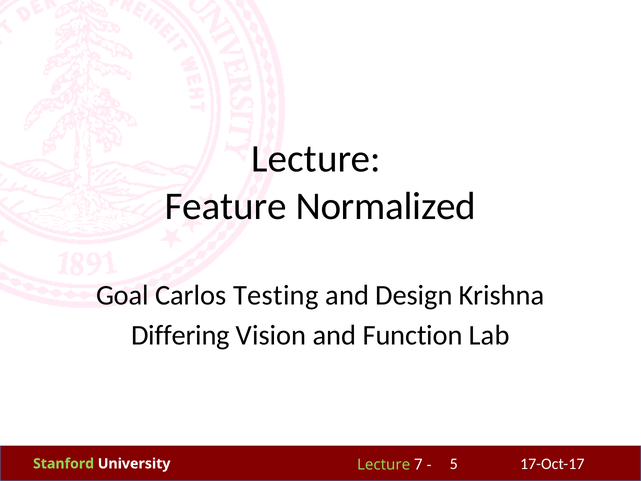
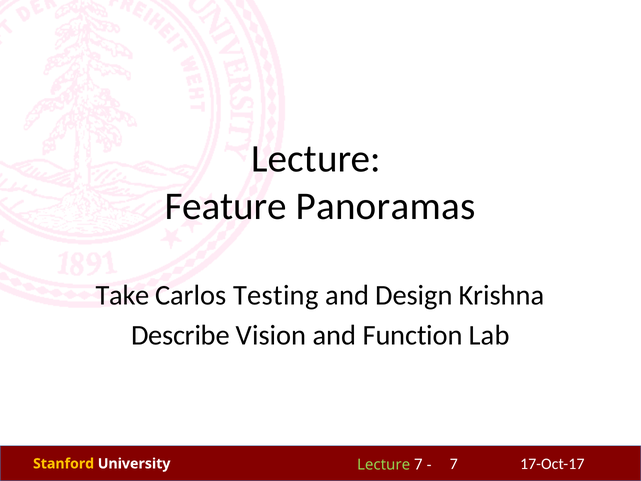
Normalized: Normalized -> Panoramas (385, 206)
Goal: Goal -> Take (123, 295)
Differing: Differing -> Describe (180, 335)
Stanford colour: light green -> yellow (64, 463)
5: 5 -> 7 (454, 464)
